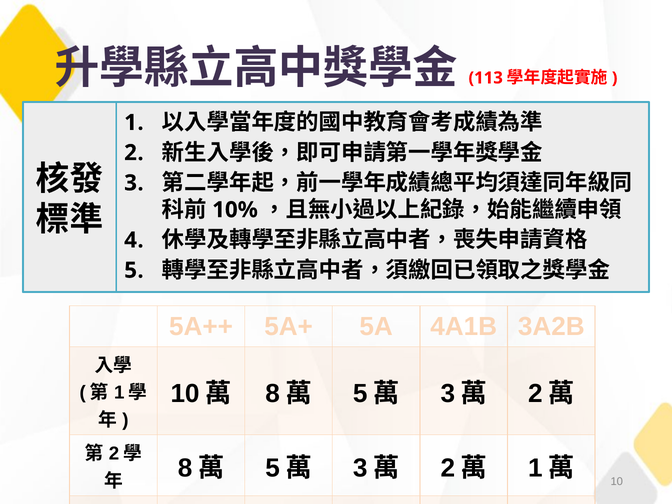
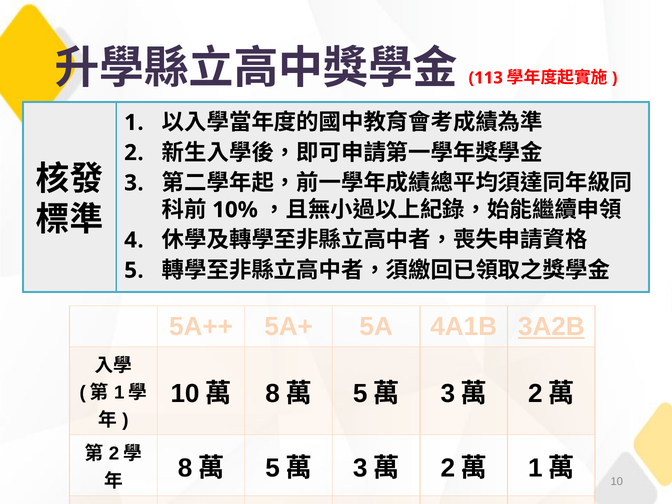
3A2B underline: none -> present (551, 327)
